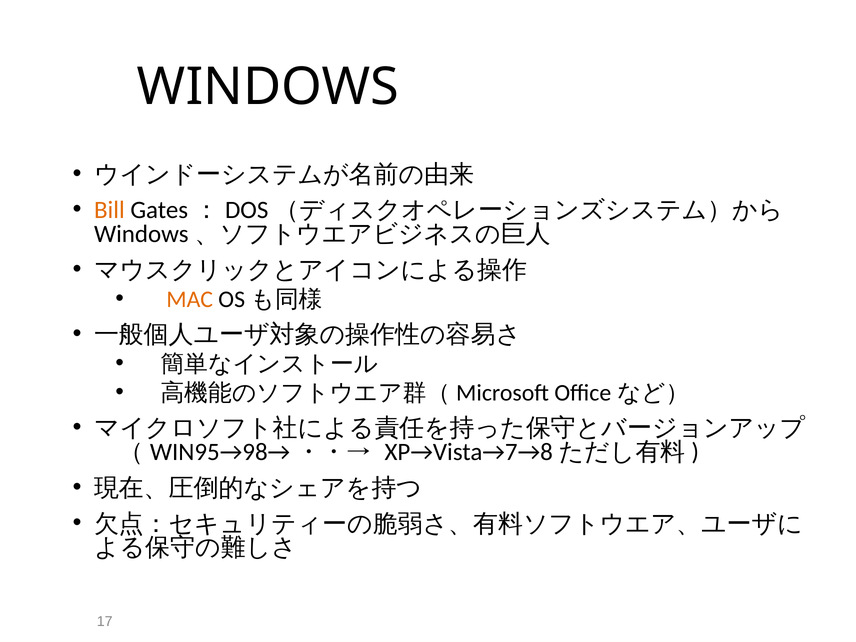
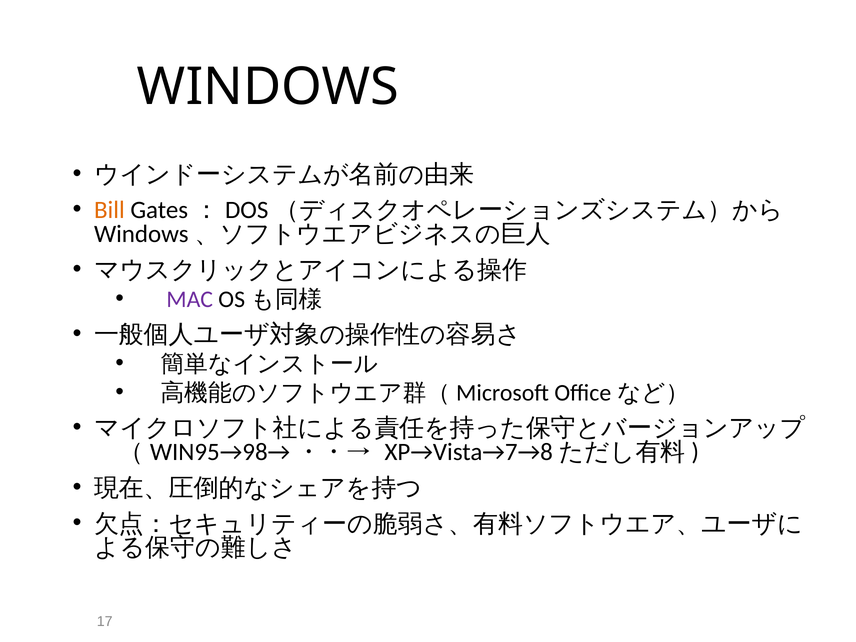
MAC colour: orange -> purple (190, 299)
